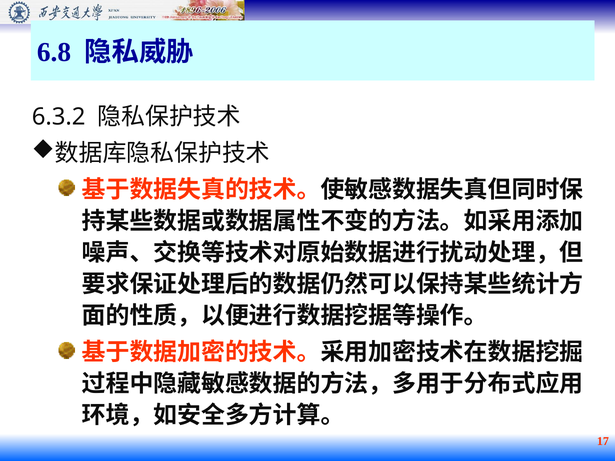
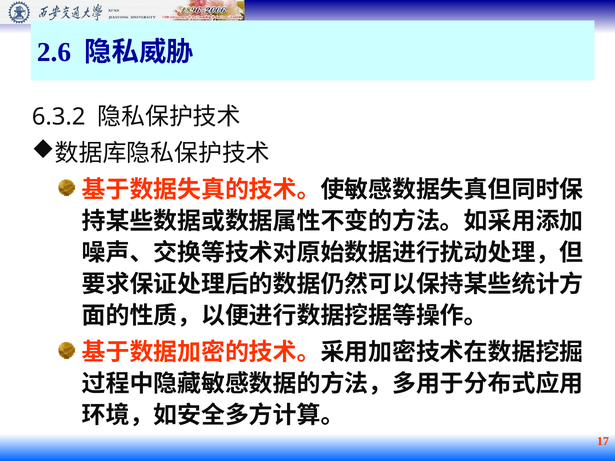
6.8: 6.8 -> 2.6 (54, 52)
